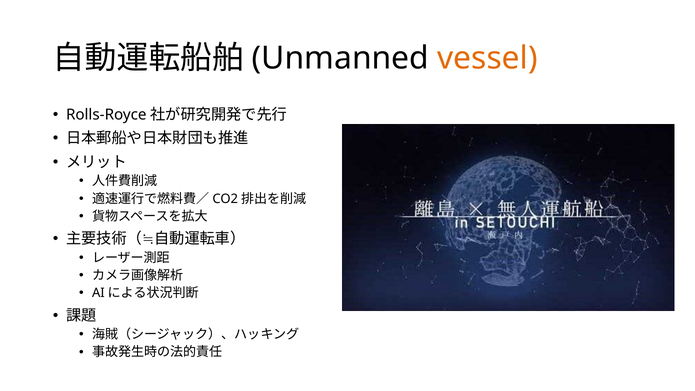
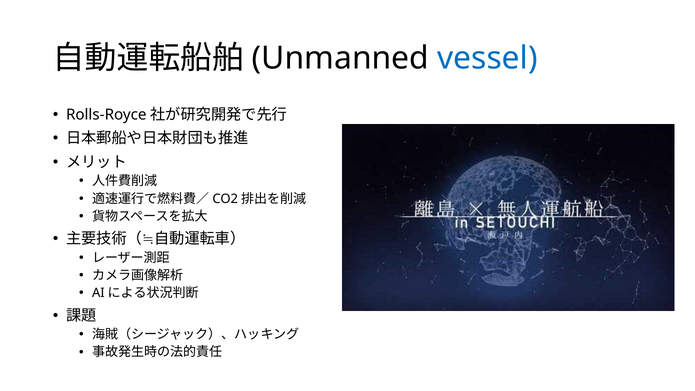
vessel colour: orange -> blue (487, 58)
